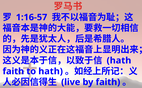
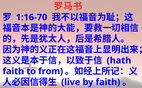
1:16-57: 1:16-57 -> 1:16-70 (32, 17)
to hath: hath -> from (51, 72)
